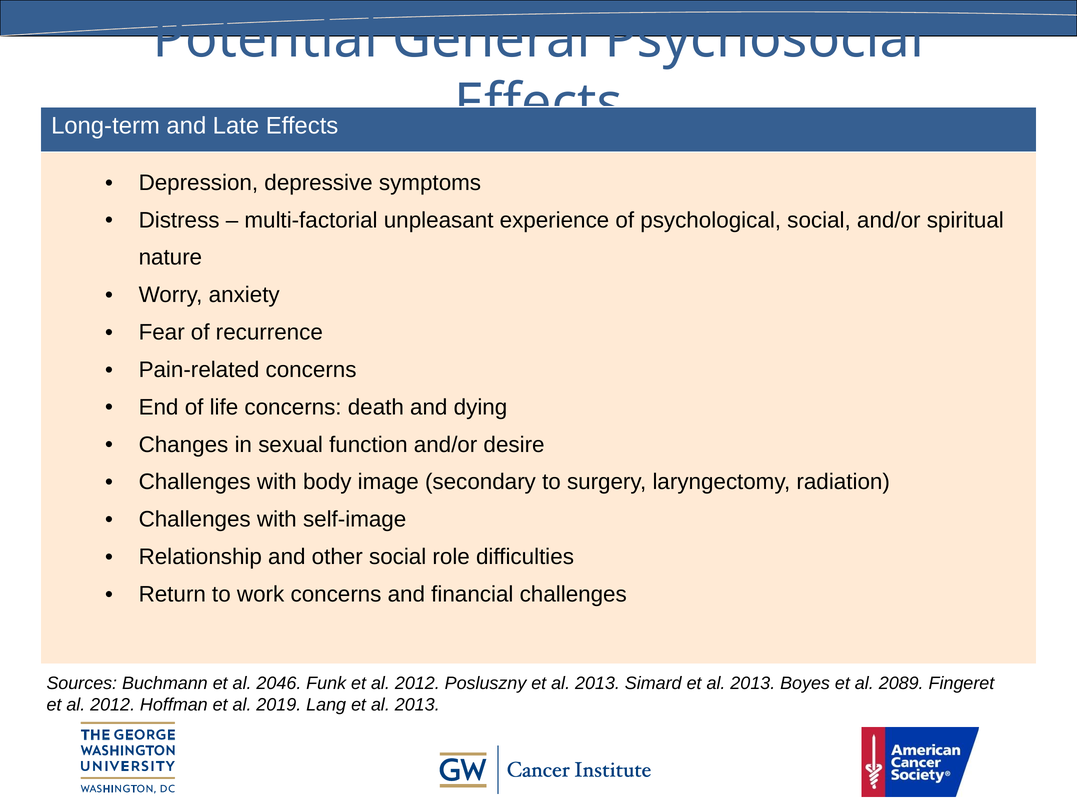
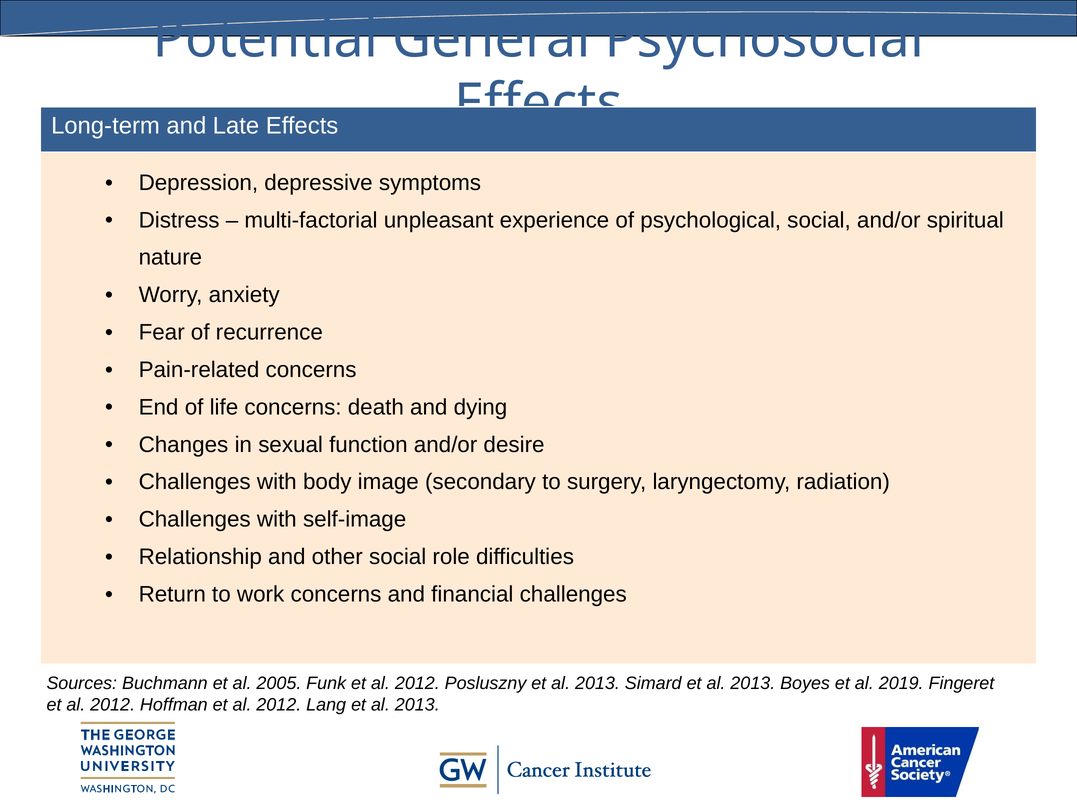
2046: 2046 -> 2005 (279, 683)
2089: 2089 -> 2019 (901, 683)
Hoffman et al 2019: 2019 -> 2012 (279, 705)
